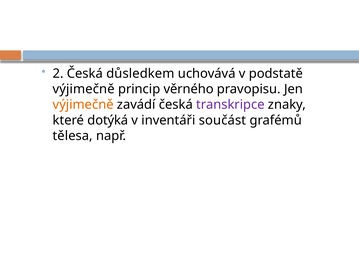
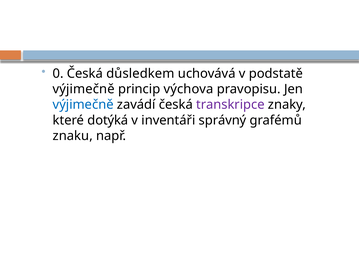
2: 2 -> 0 (58, 73)
věrného: věrného -> výchova (189, 89)
výjimečně colour: orange -> blue (83, 104)
součást: součást -> správný (223, 120)
tělesa: tělesa -> znaku (73, 135)
